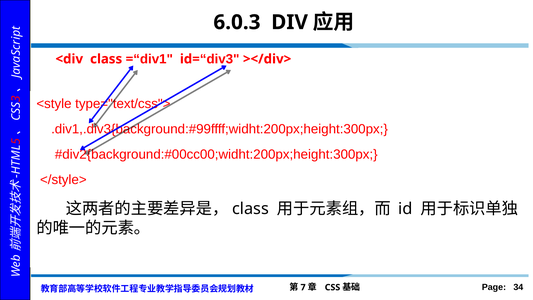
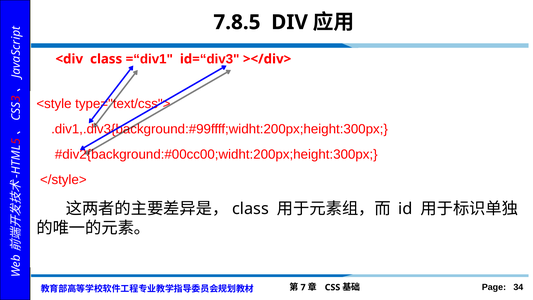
6.0.3: 6.0.3 -> 7.8.5 (237, 22)
